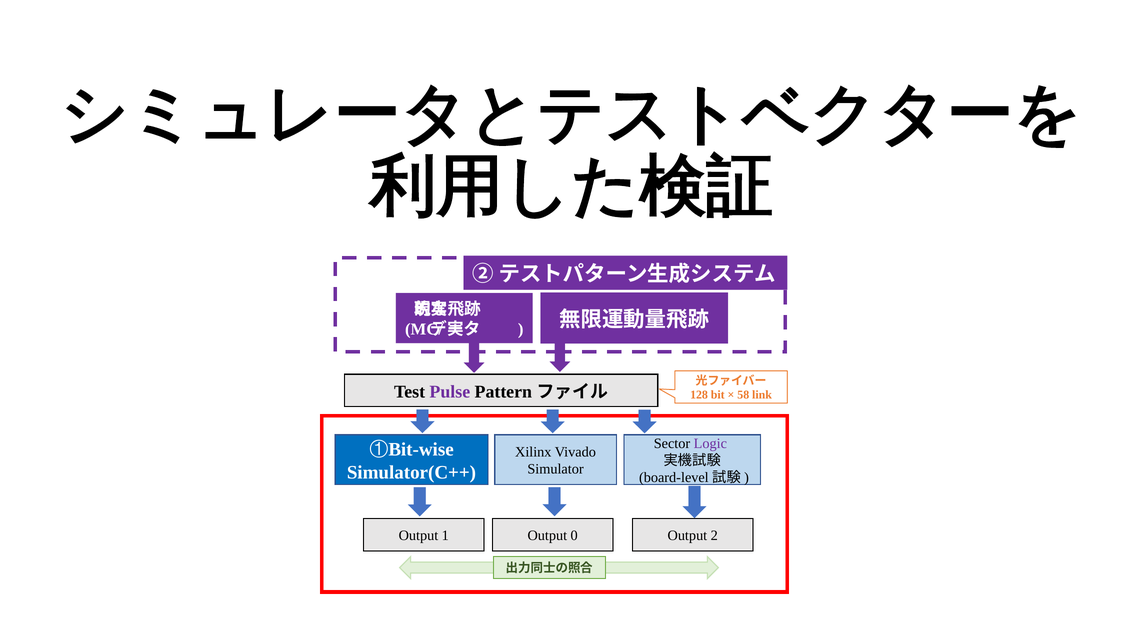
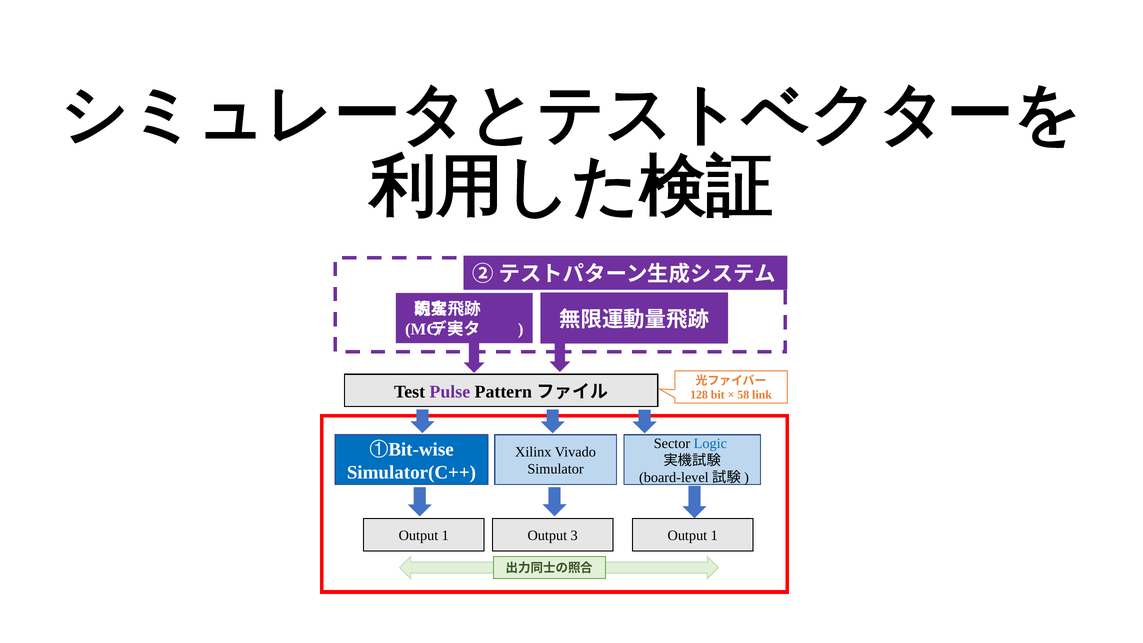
Logic colour: purple -> blue (710, 443)
0: 0 -> 3 (574, 536)
2: 2 -> 1 (714, 536)
